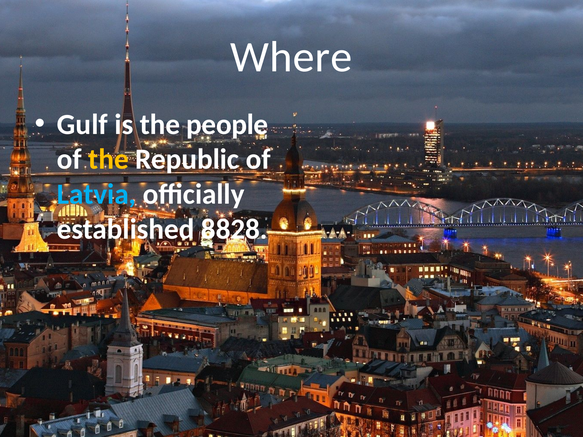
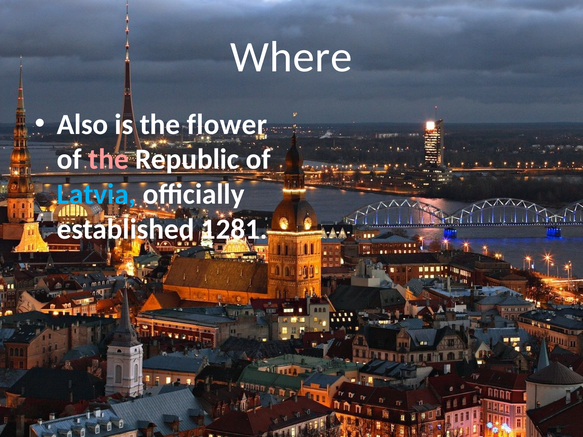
Gulf: Gulf -> Also (83, 124)
people: people -> flower (227, 124)
the colour: yellow -> pink (108, 159)
8828: 8828 -> 1281 (234, 229)
